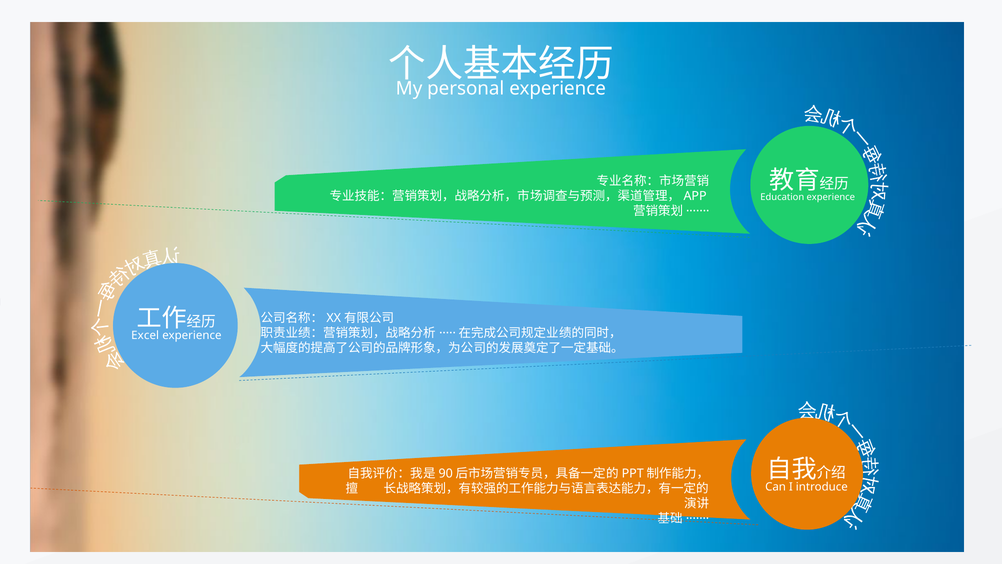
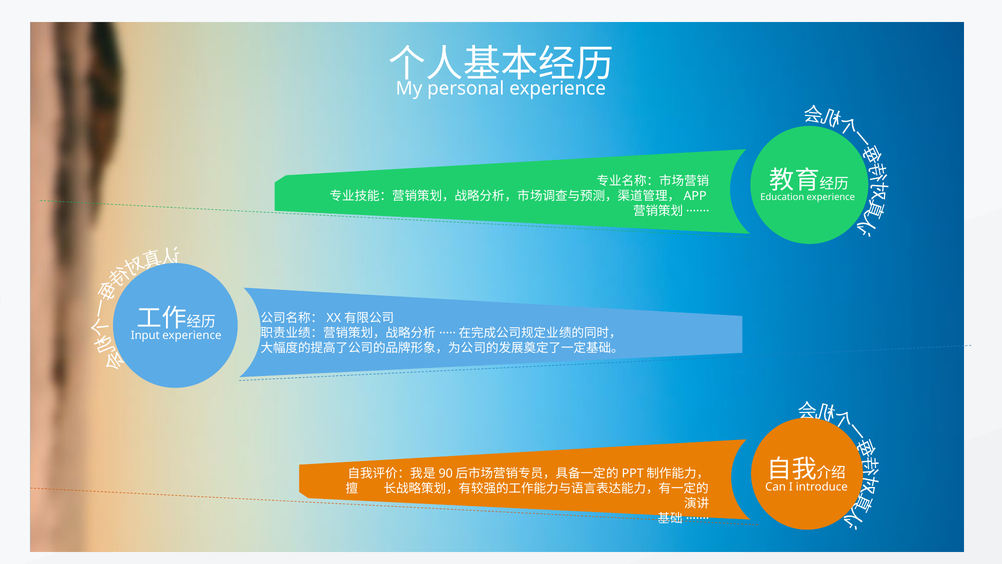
Excel: Excel -> Input (145, 335)
